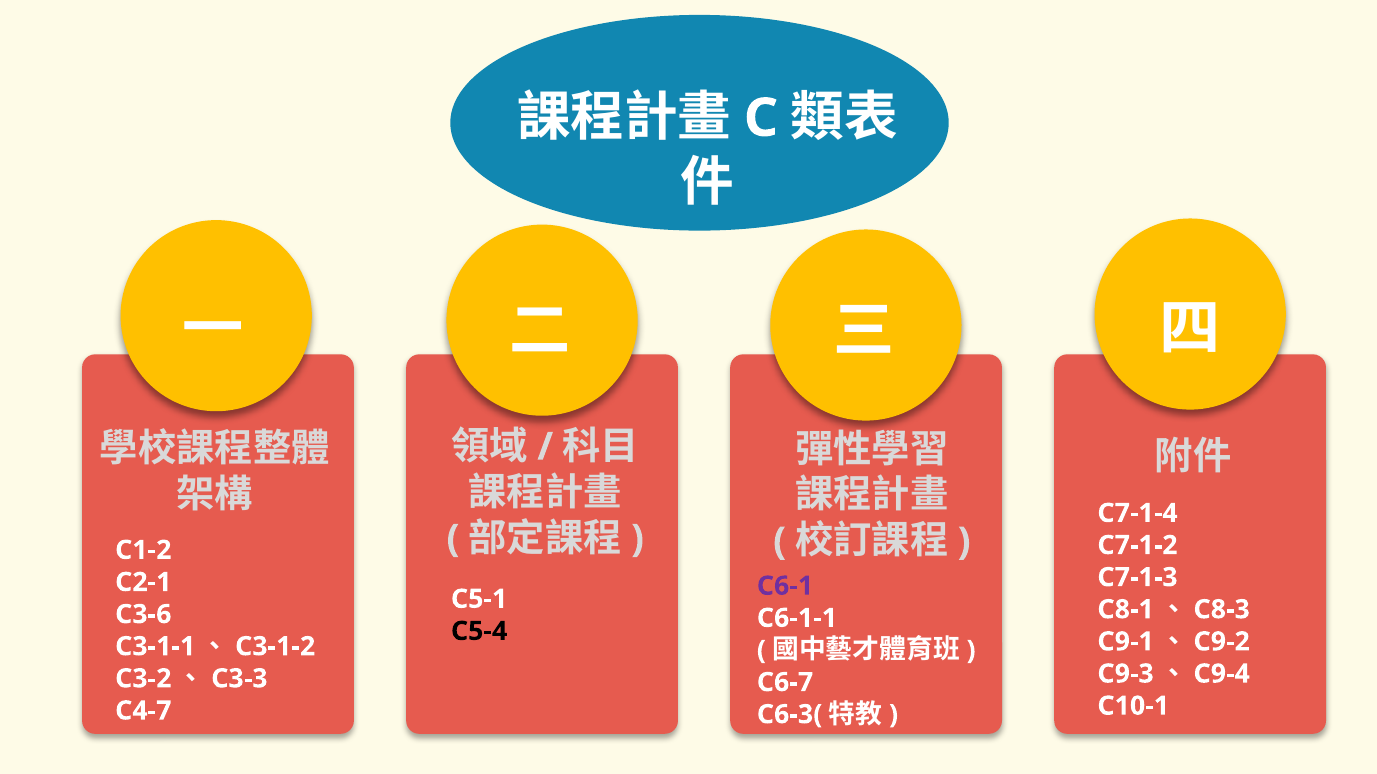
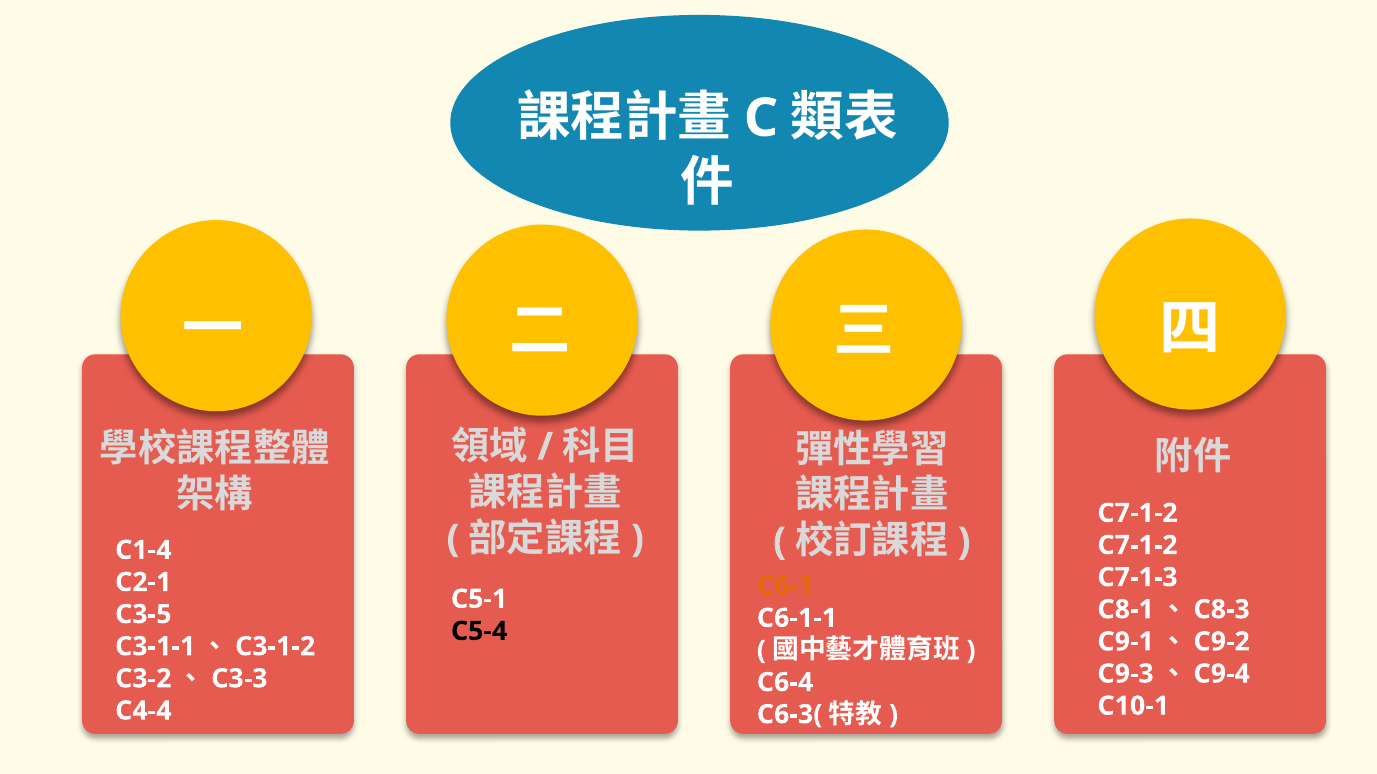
C7-1-4: C7-1-4 -> C7-1-2 (1138, 514)
C1-2: C1-2 -> C1-4 (143, 550)
C6-1 colour: purple -> orange (785, 586)
C3-6: C3-6 -> C3-5 (143, 615)
C6-7: C6-7 -> C6-4 (785, 683)
C4-7: C4-7 -> C4-4 (143, 711)
